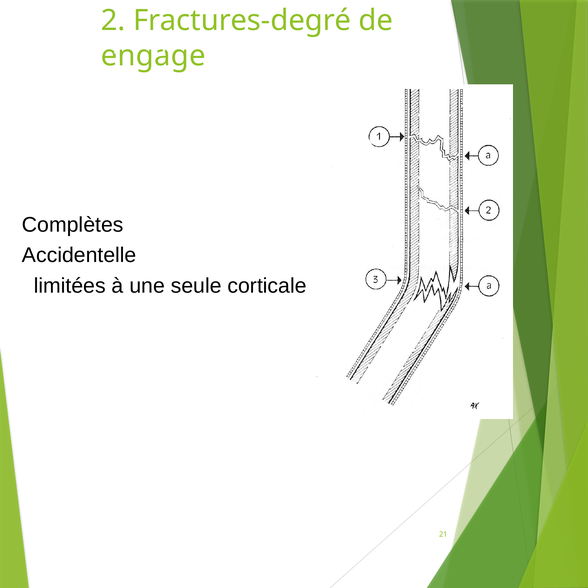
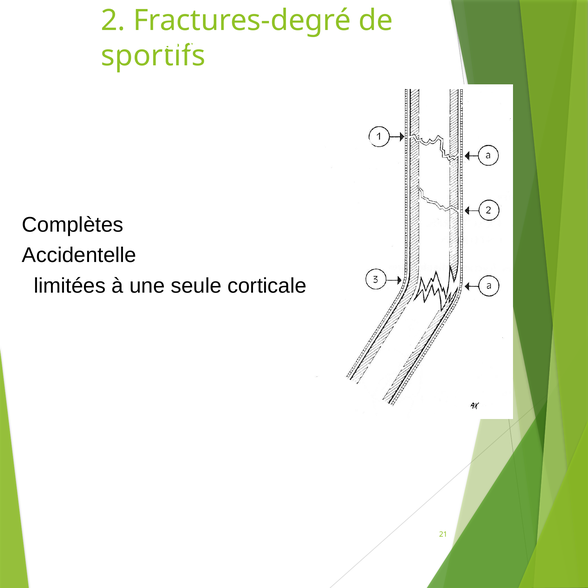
engage: engage -> sportifs (153, 56)
